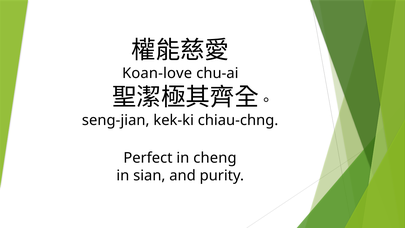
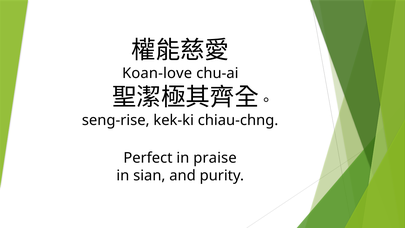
seng-jian: seng-jian -> seng-rise (116, 120)
cheng: cheng -> praise (215, 158)
